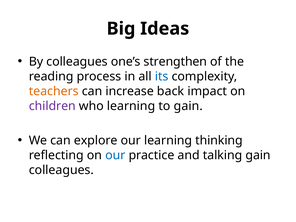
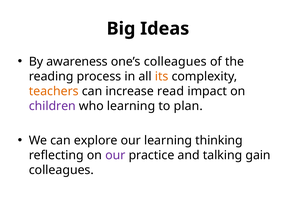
By colleagues: colleagues -> awareness (77, 62)
one’s strengthen: strengthen -> colleagues (175, 62)
its colour: blue -> orange (162, 76)
back: back -> read (171, 91)
to gain: gain -> plan (188, 106)
our colour: blue -> purple (115, 155)
